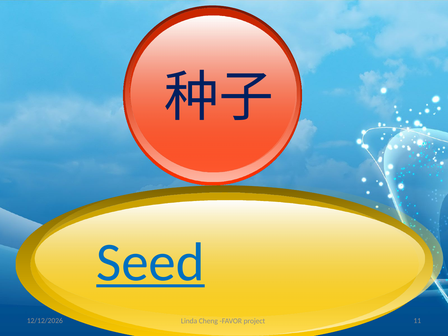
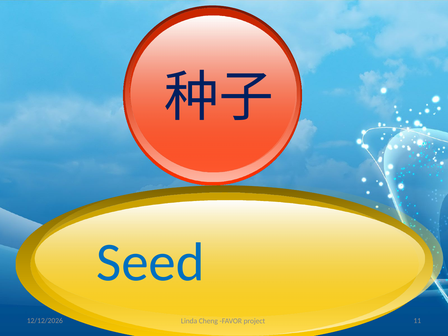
Seed underline: present -> none (150, 262)
